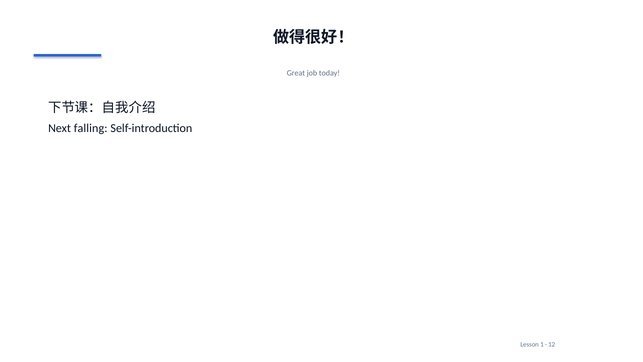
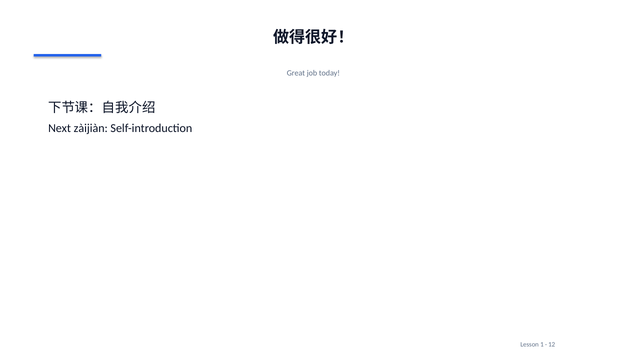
falling: falling -> zàijiàn (91, 128)
